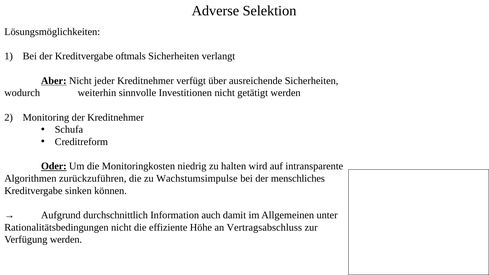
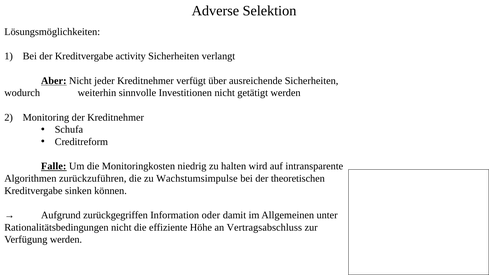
oftmals: oftmals -> activity (131, 56)
Oder: Oder -> Falle (54, 166)
menschliches: menschliches -> theoretischen (298, 179)
durchschnittlich: durchschnittlich -> zurückgegriffen (116, 215)
auch: auch -> oder (211, 215)
